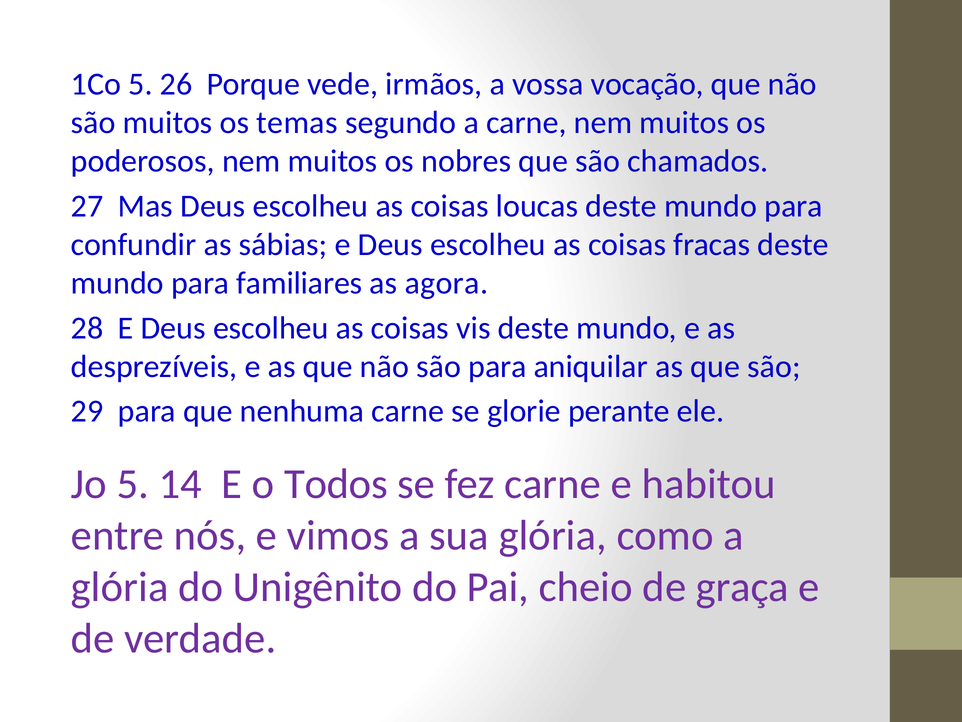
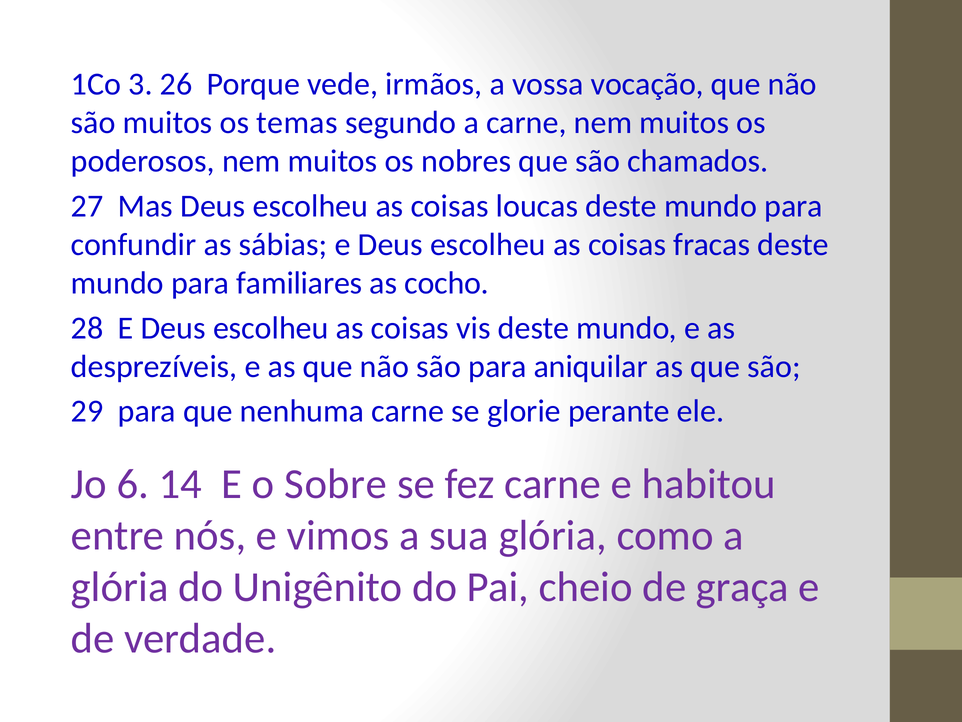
1Co 5: 5 -> 3 (140, 84)
agora: agora -> cocho (447, 283)
Jo 5: 5 -> 6 (133, 484)
Todos: Todos -> Sobre (336, 484)
